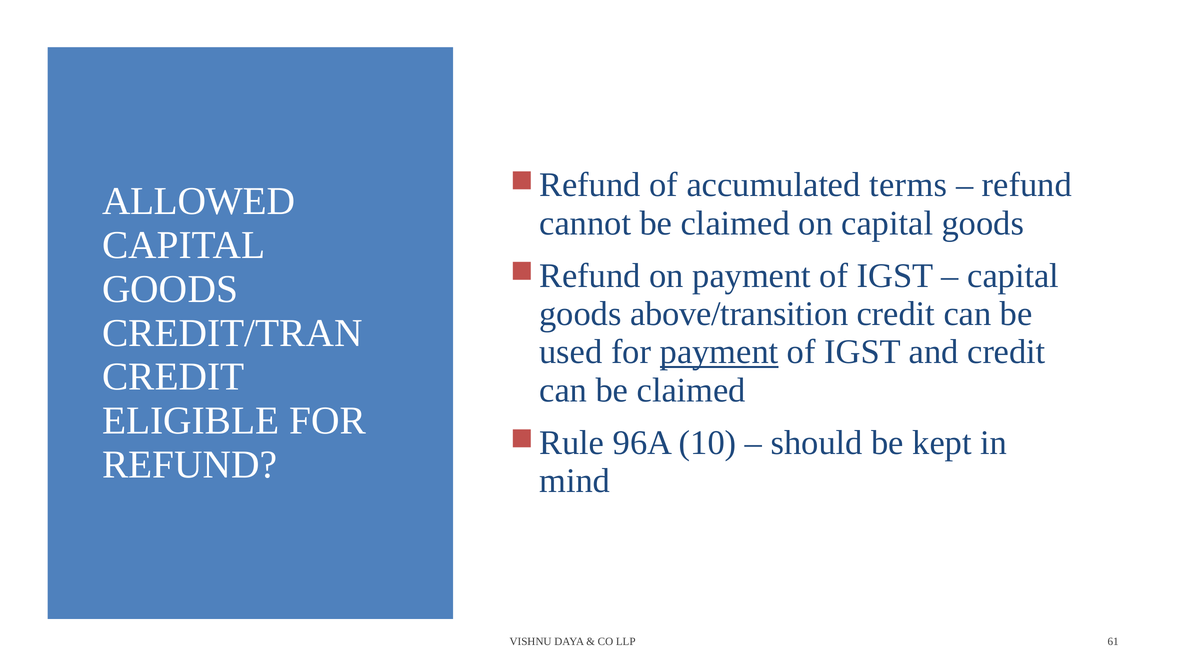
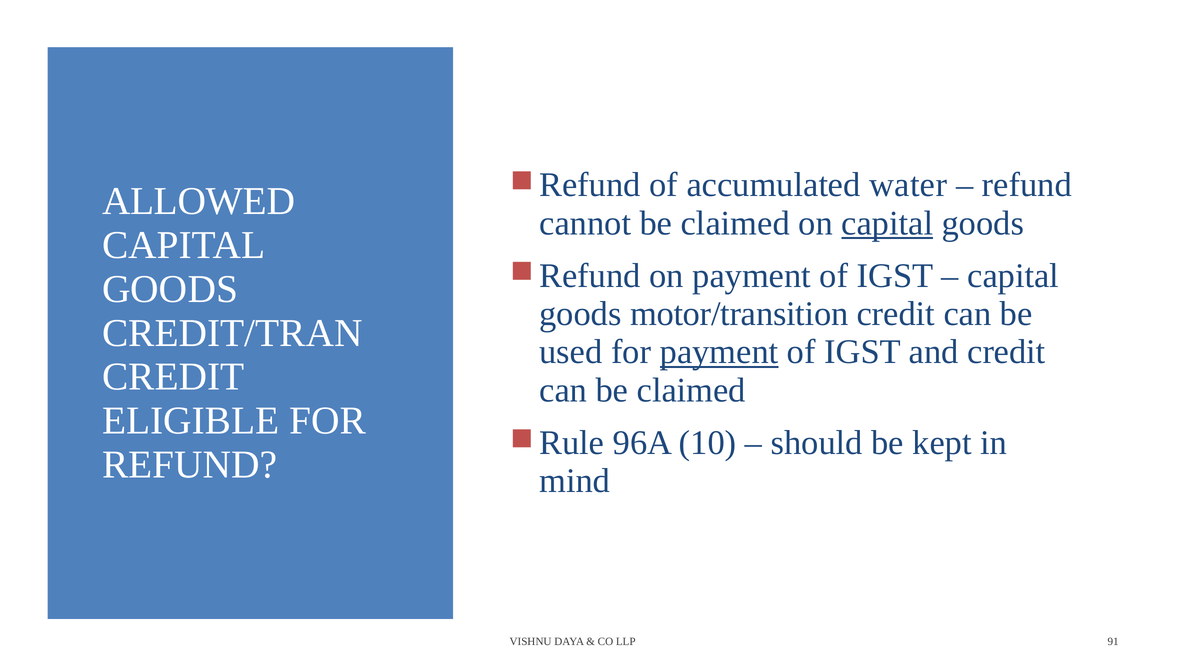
terms: terms -> water (908, 185)
capital underline: none -> present (887, 223)
above/transition: above/transition -> motor/transition (739, 314)
61: 61 -> 91 (1113, 642)
